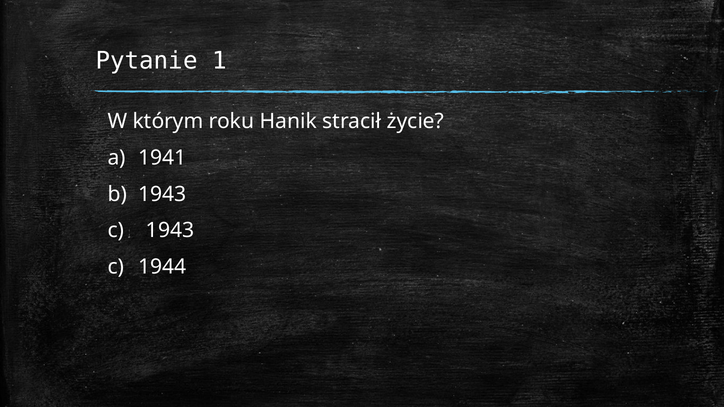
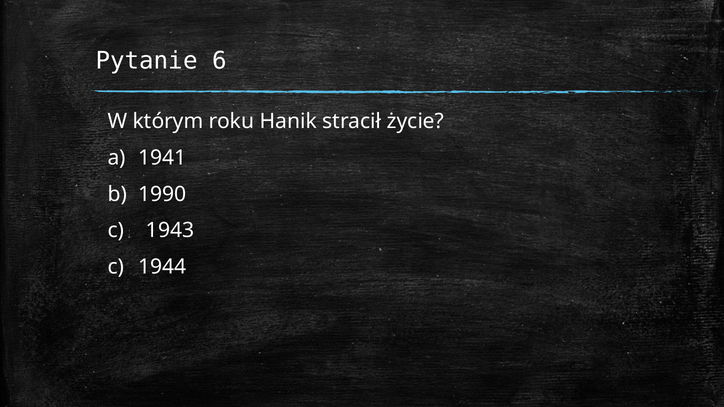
1: 1 -> 6 (219, 61)
1943: 1943 -> 1990 (162, 194)
